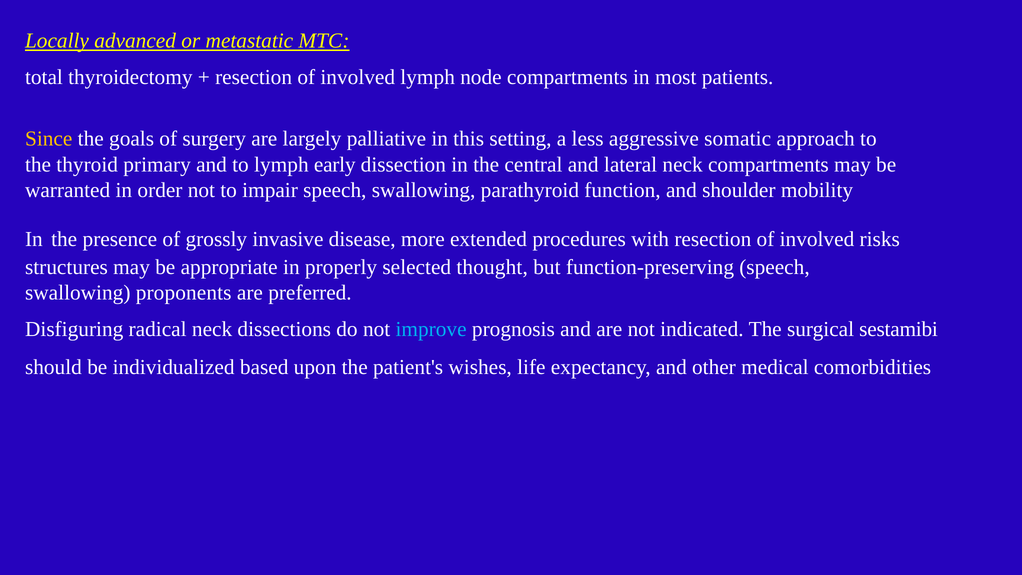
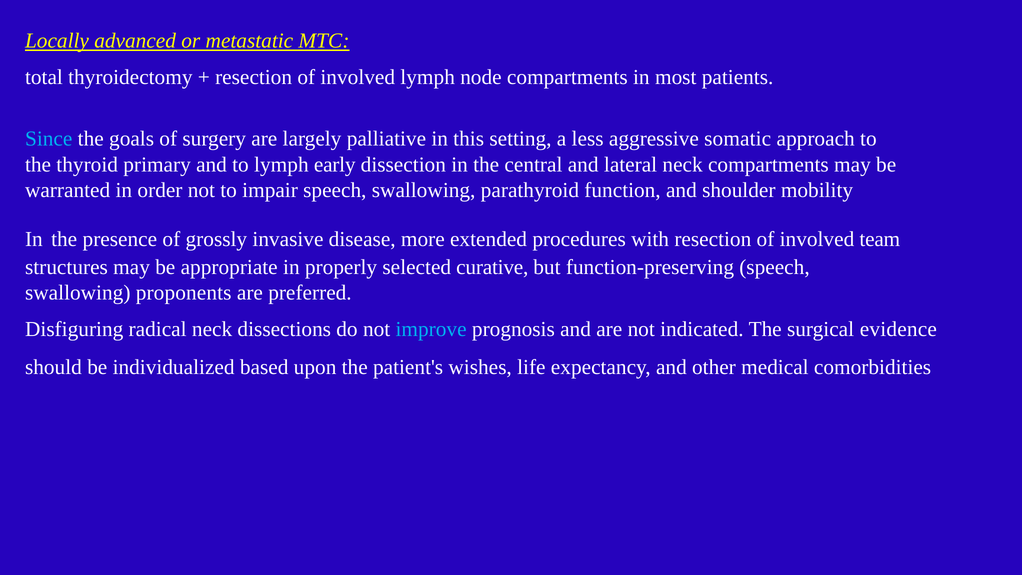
Since colour: yellow -> light blue (49, 139)
risks: risks -> team (880, 239)
thought: thought -> curative (492, 267)
sestamibi: sestamibi -> evidence (898, 329)
